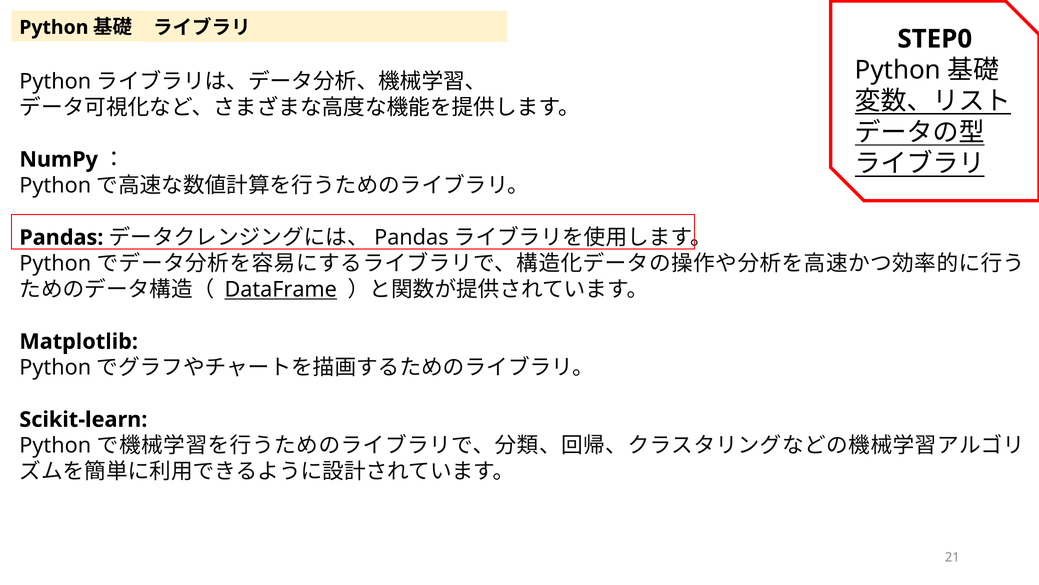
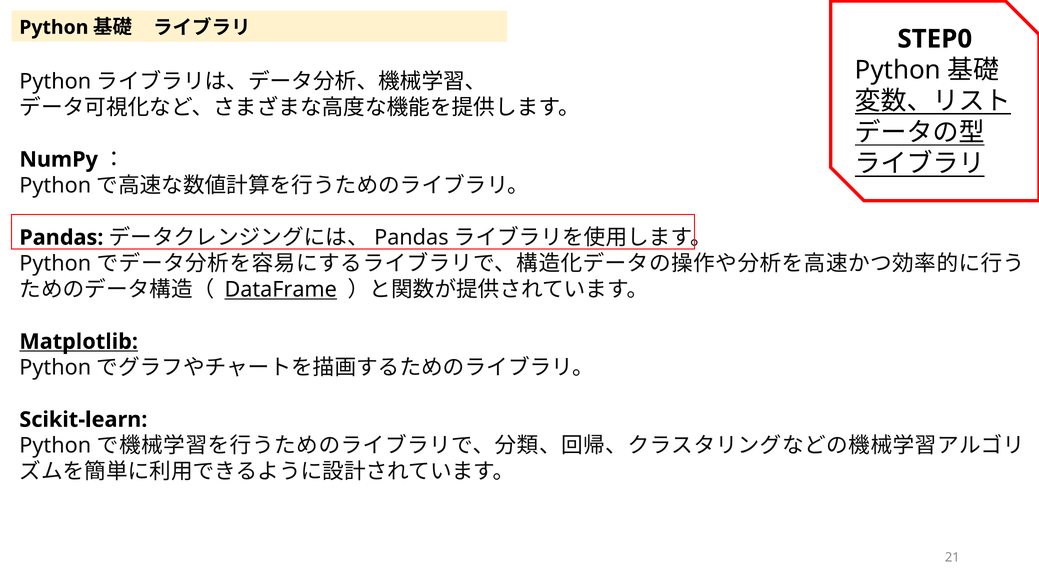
Matplotlib underline: none -> present (79, 341)
